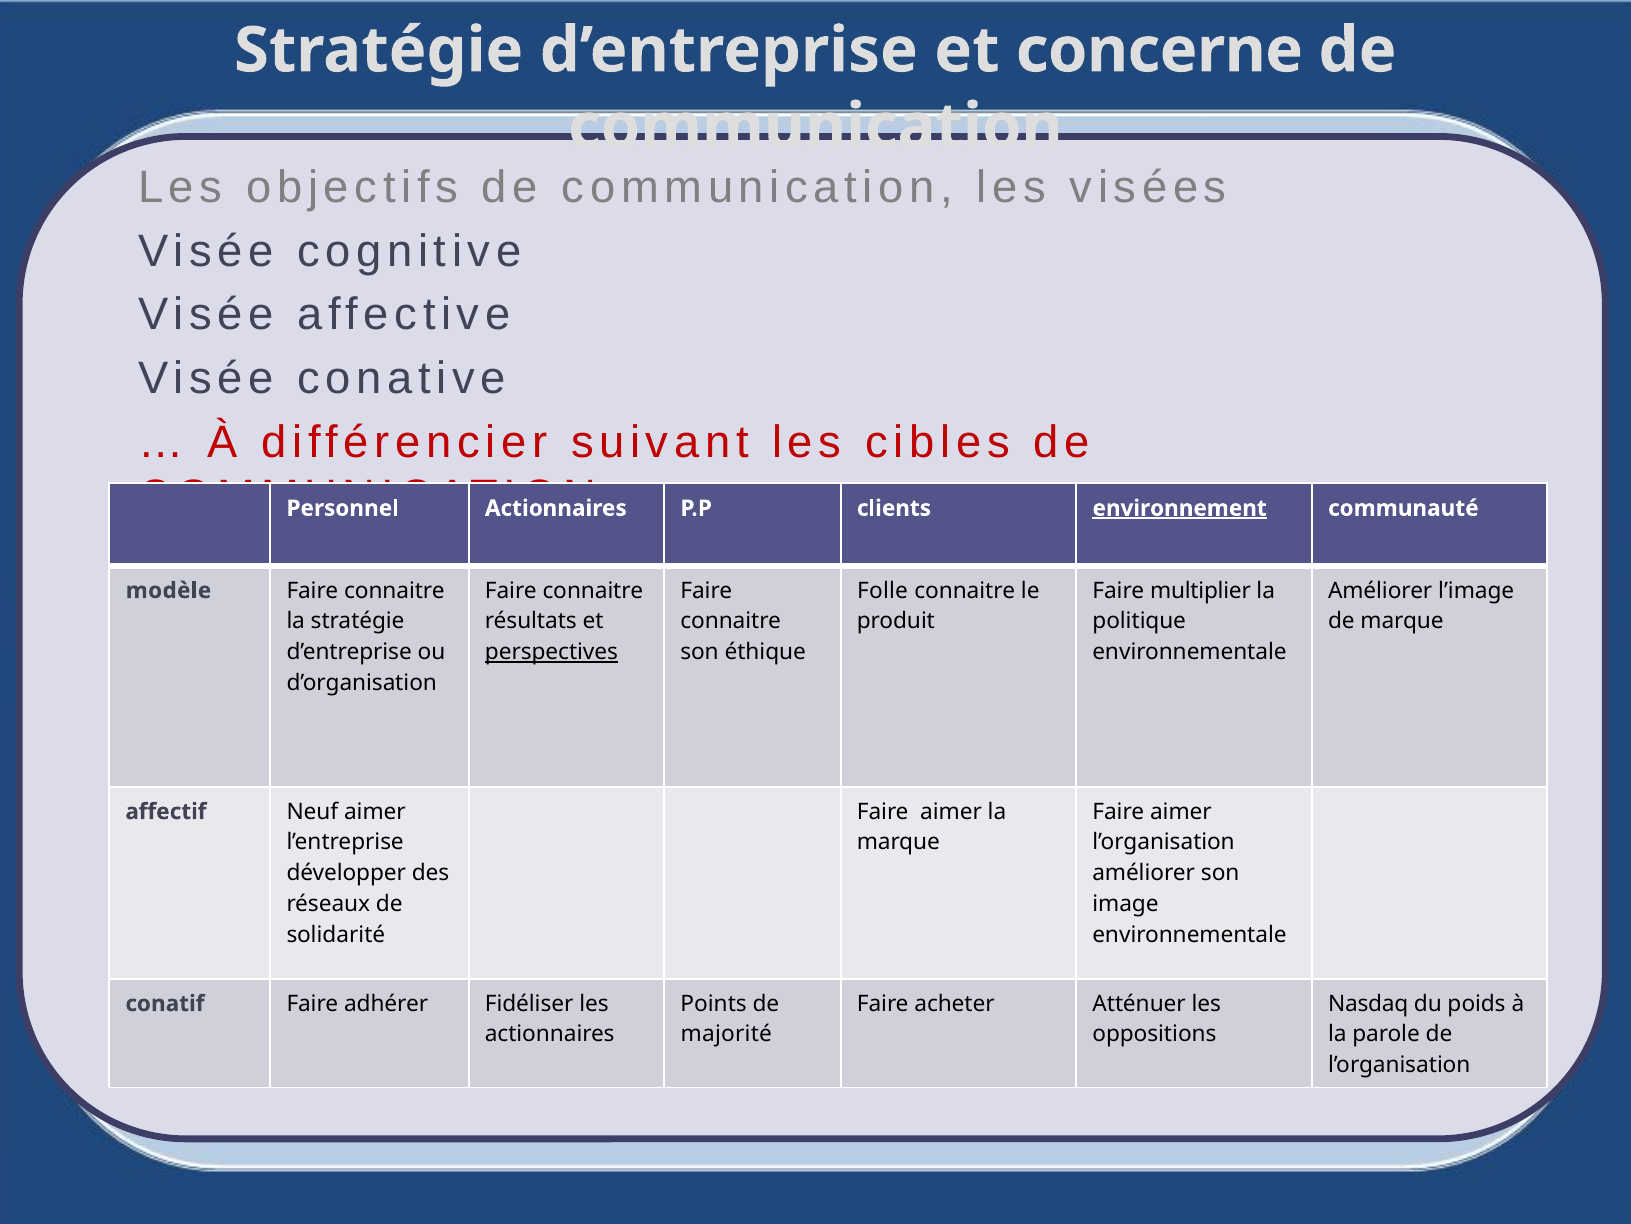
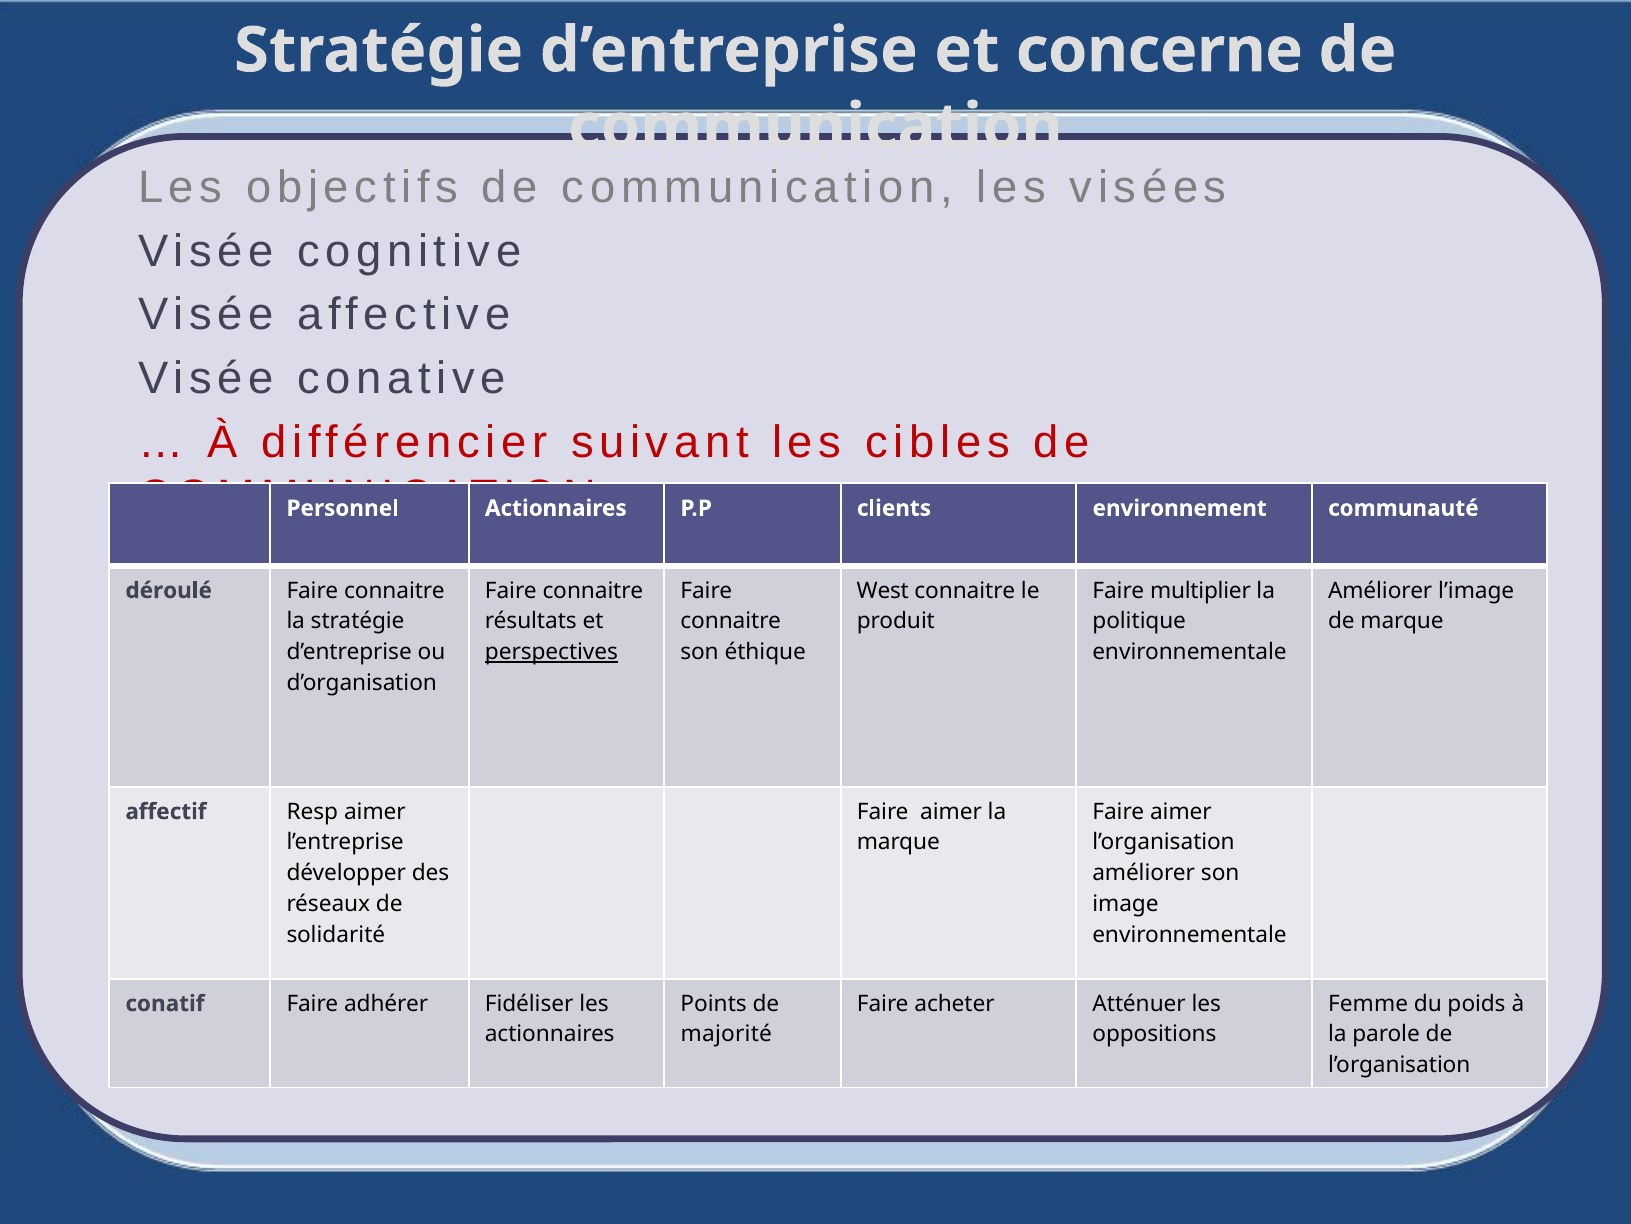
environnement underline: present -> none (1180, 508)
Folle: Folle -> West (883, 590)
modèle: modèle -> déroulé (169, 590)
Neuf: Neuf -> Resp (312, 811)
Nasdaq: Nasdaq -> Femme (1368, 1003)
